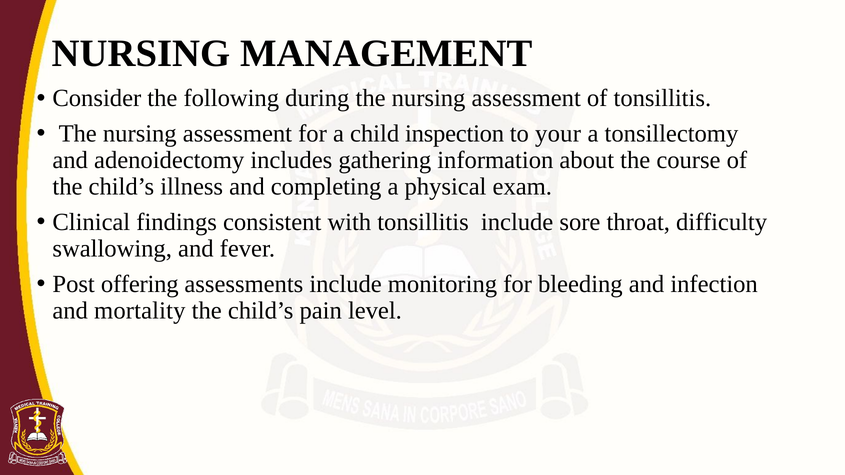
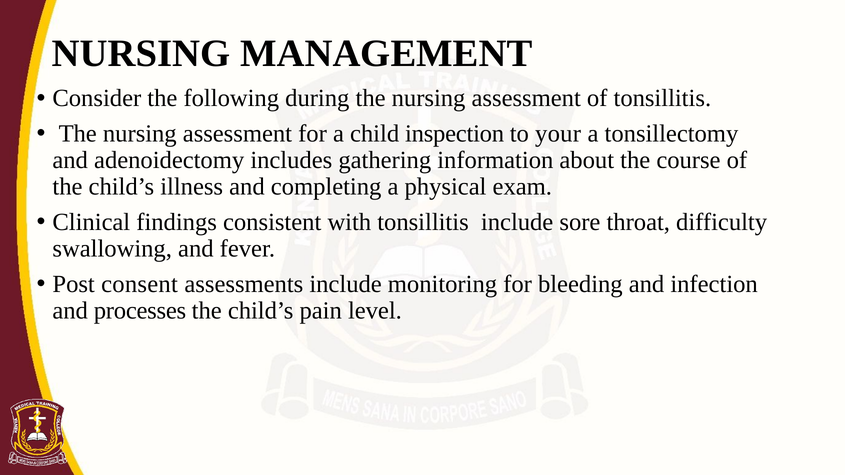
offering: offering -> consent (140, 284)
mortality: mortality -> processes (140, 311)
